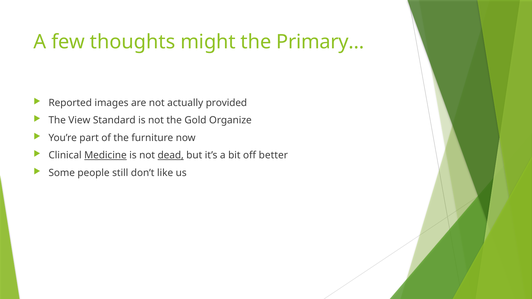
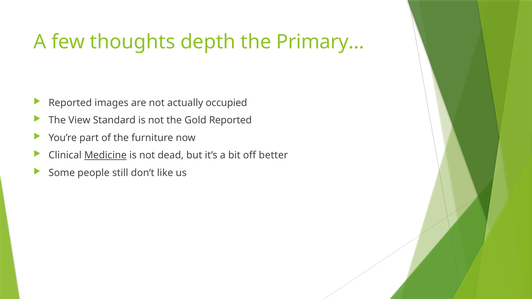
might: might -> depth (208, 42)
provided: provided -> occupied (226, 103)
Gold Organize: Organize -> Reported (230, 120)
dead underline: present -> none (171, 156)
